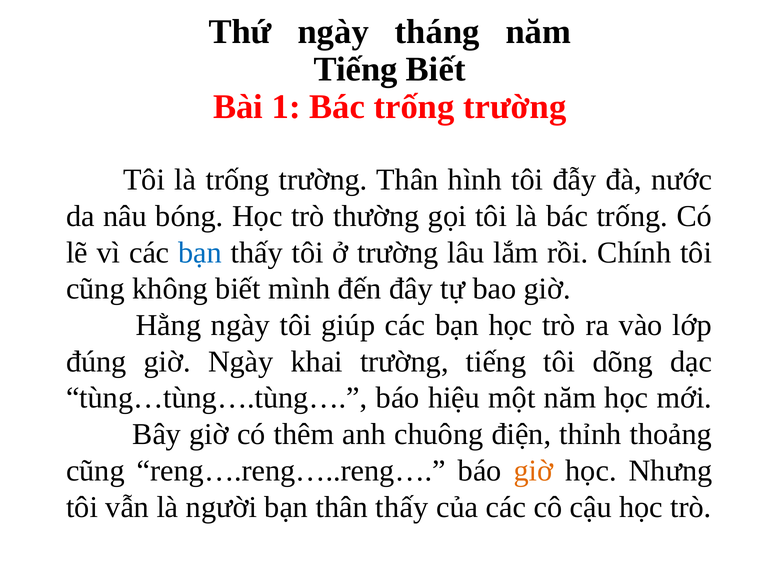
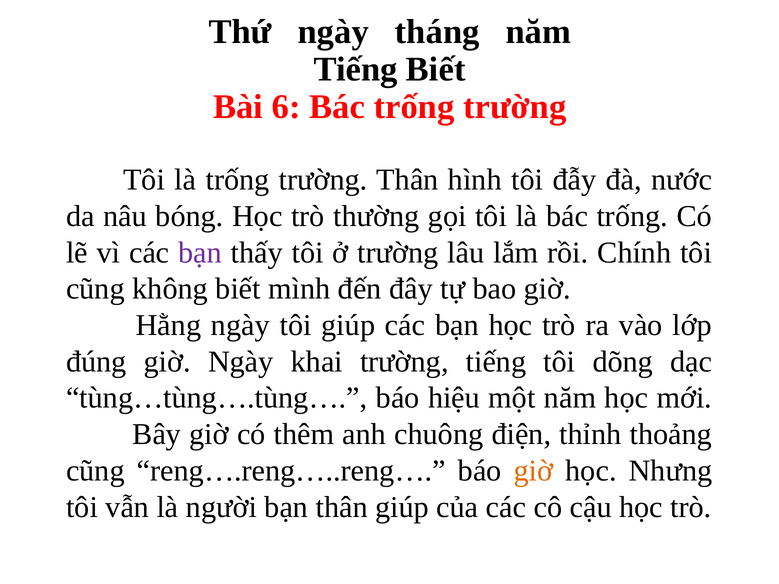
1: 1 -> 6 (286, 107)
bạn colour: blue -> purple (200, 253)
thân thấy: thấy -> giúp (402, 507)
